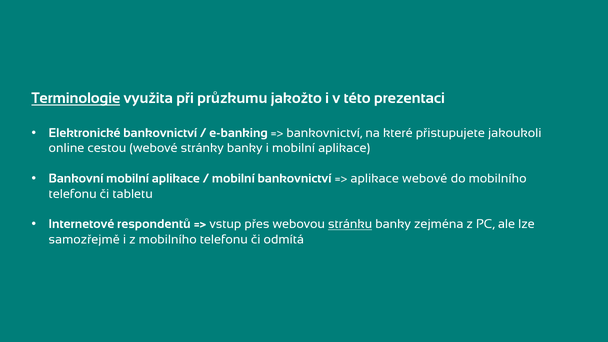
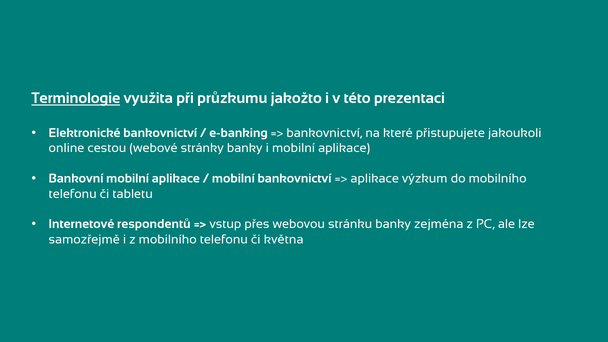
aplikace webové: webové -> výzkum (425, 179)
stránku underline: present -> none (350, 224)
odmítá: odmítá -> května (284, 239)
